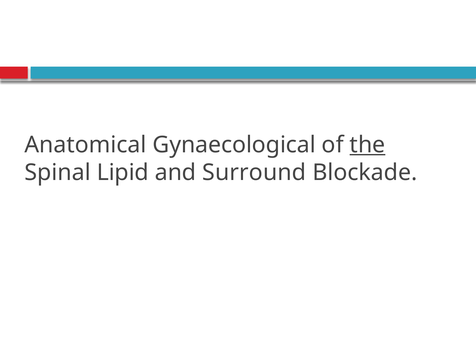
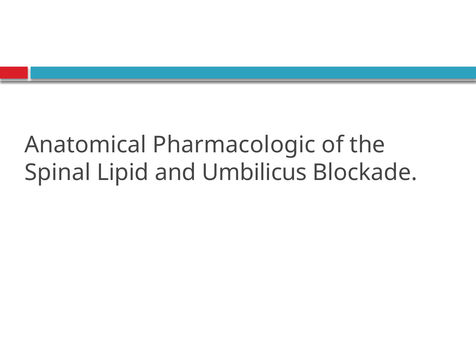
Gynaecological: Gynaecological -> Pharmacologic (234, 145)
the underline: present -> none (368, 145)
Surround: Surround -> Umbilicus (254, 173)
